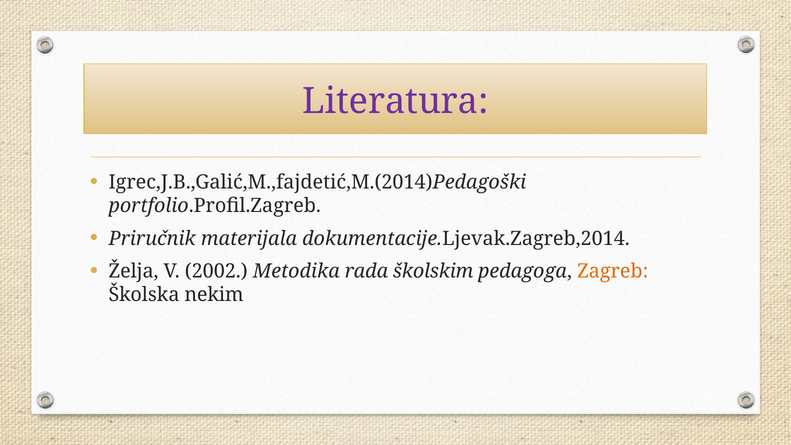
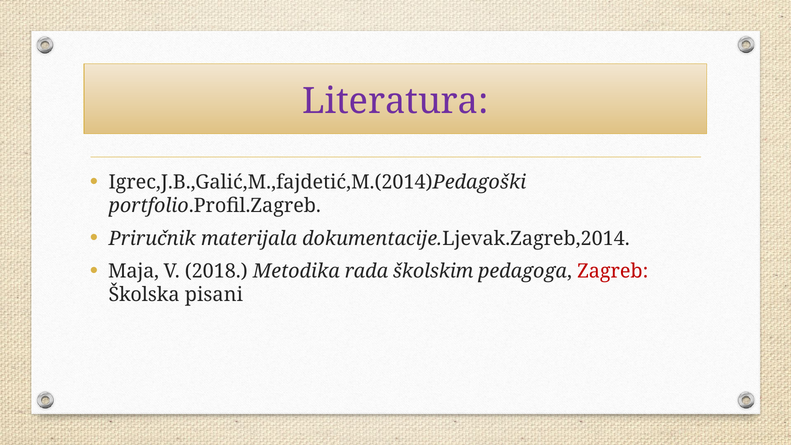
Želja: Želja -> Maja (134, 271)
2002: 2002 -> 2018 (216, 271)
Zagreb colour: orange -> red (613, 271)
nekim: nekim -> pisani (214, 295)
